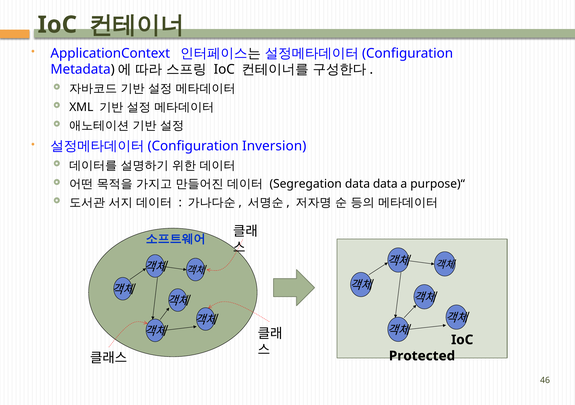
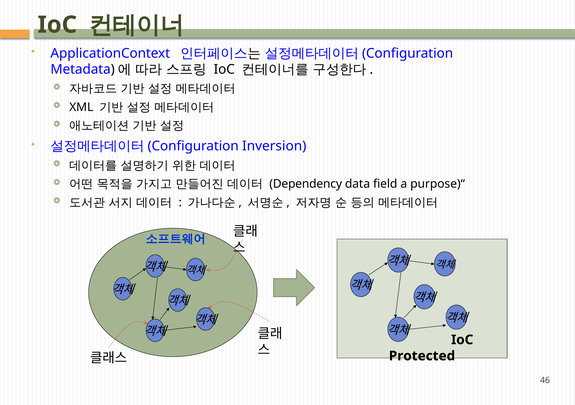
Segregation: Segregation -> Dependency (306, 184)
data data: data -> field (385, 184)
